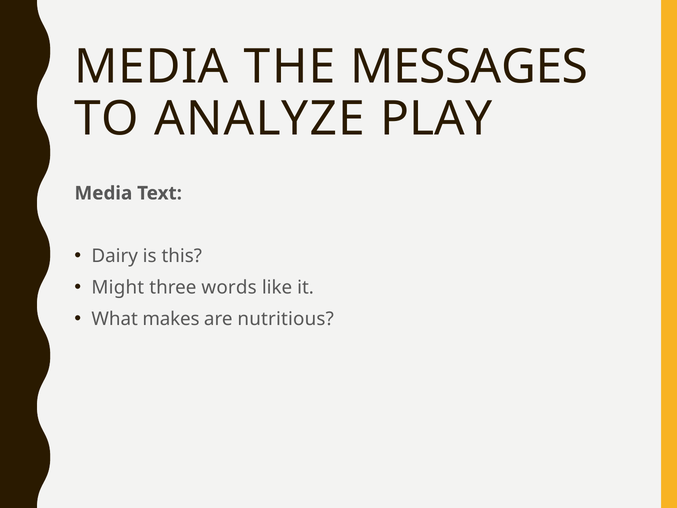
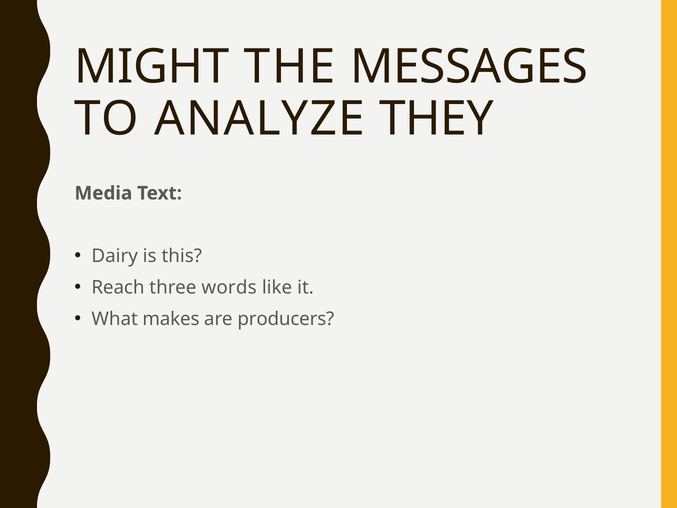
MEDIA: MEDIA -> MIGHT (152, 67)
PLAY: PLAY -> THEY (437, 119)
Might: Might -> Reach (118, 287)
nutritious: nutritious -> producers (286, 319)
